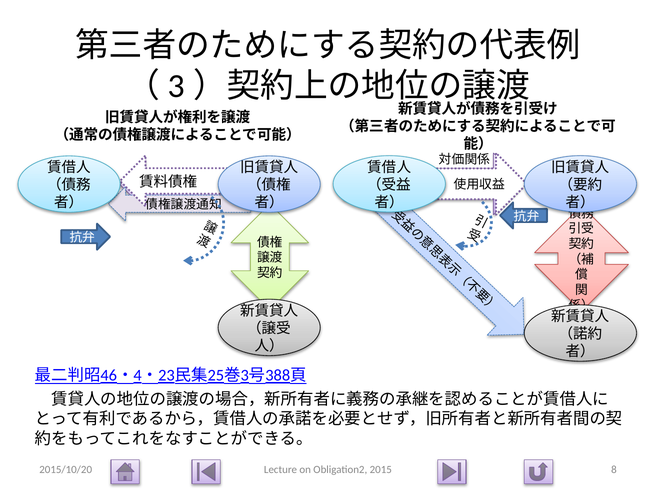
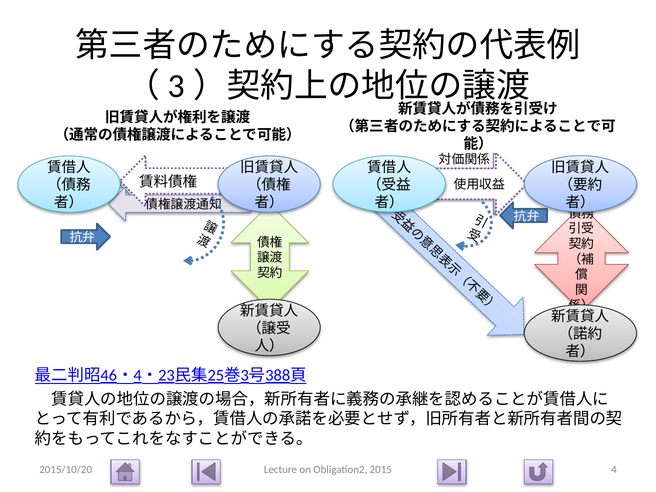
8: 8 -> 4 (614, 470)
